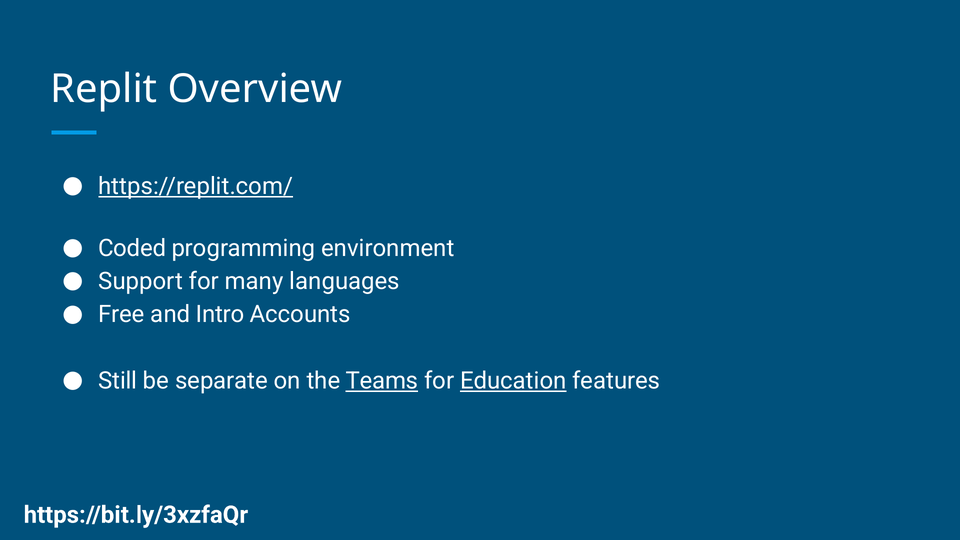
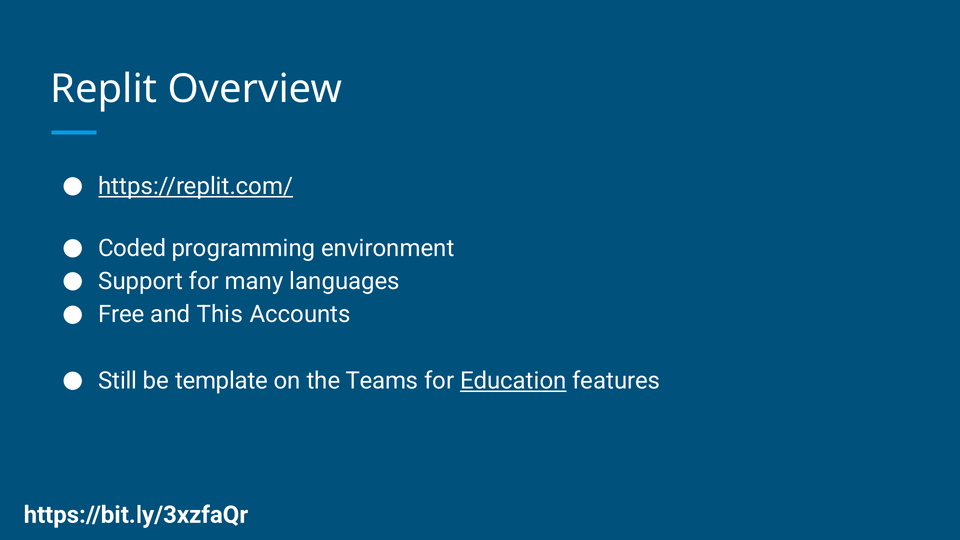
Intro: Intro -> This (220, 315)
separate: separate -> template (222, 381)
Teams underline: present -> none (382, 381)
